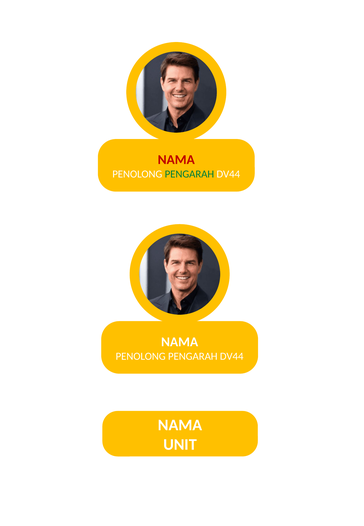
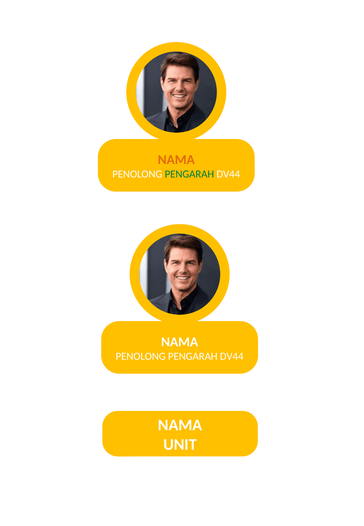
NAMA colour: red -> orange (176, 160)
